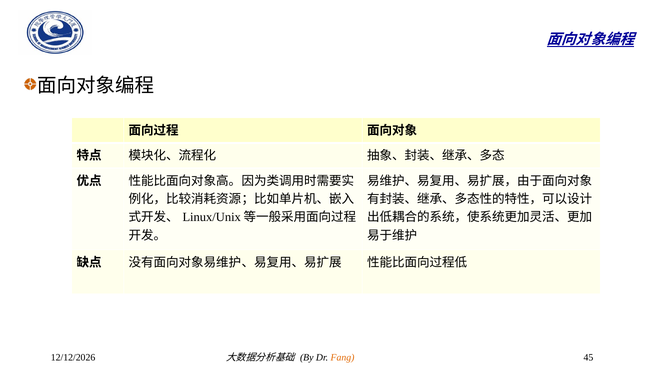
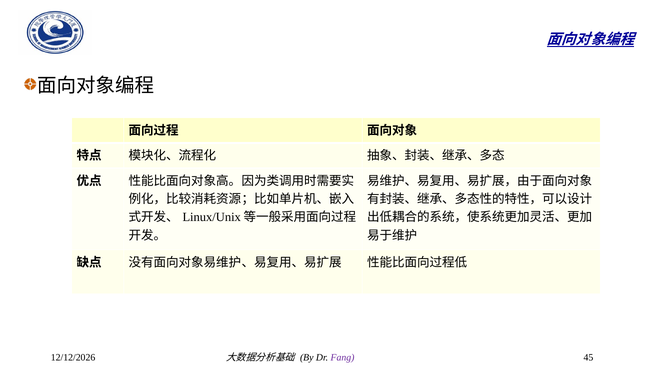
Fang colour: orange -> purple (343, 357)
